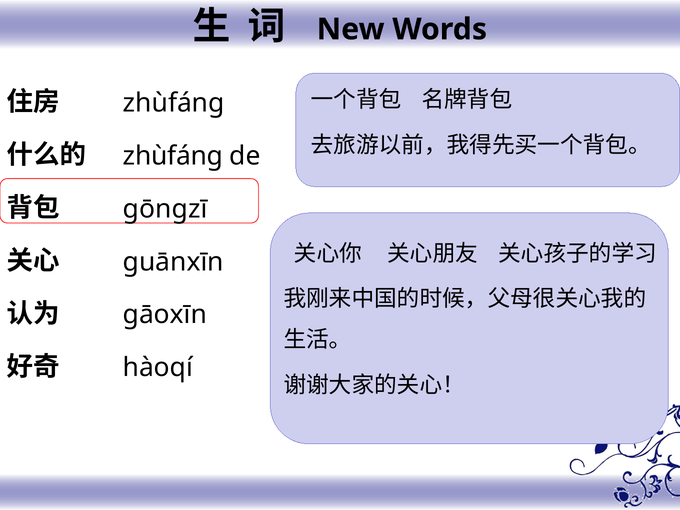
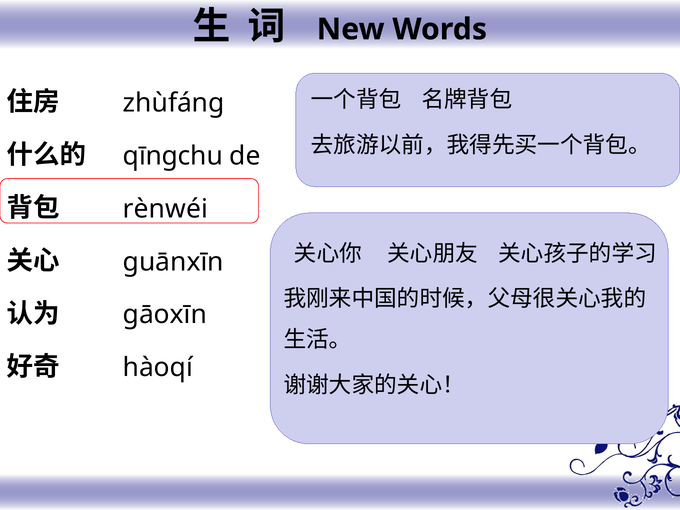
zhùfáng: zhùfáng -> qīngchu (173, 156)
gōngzī: gōngzī -> rènwéi (165, 209)
